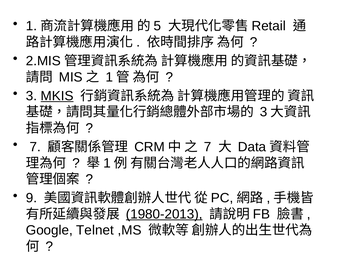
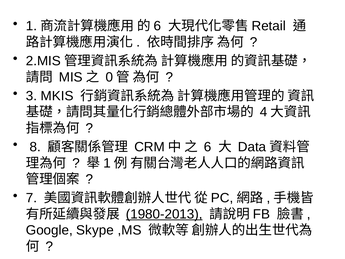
5: 5 -> 6 (157, 26)
1: 1 -> 0 (109, 77)
MKIS underline: present -> none (57, 96)
3: 3 -> 4 (264, 112)
7: 7 -> 8 (35, 147)
7: 7 -> 6 (208, 147)
9: 9 -> 7 (31, 198)
Telnet: Telnet -> Skype (95, 230)
